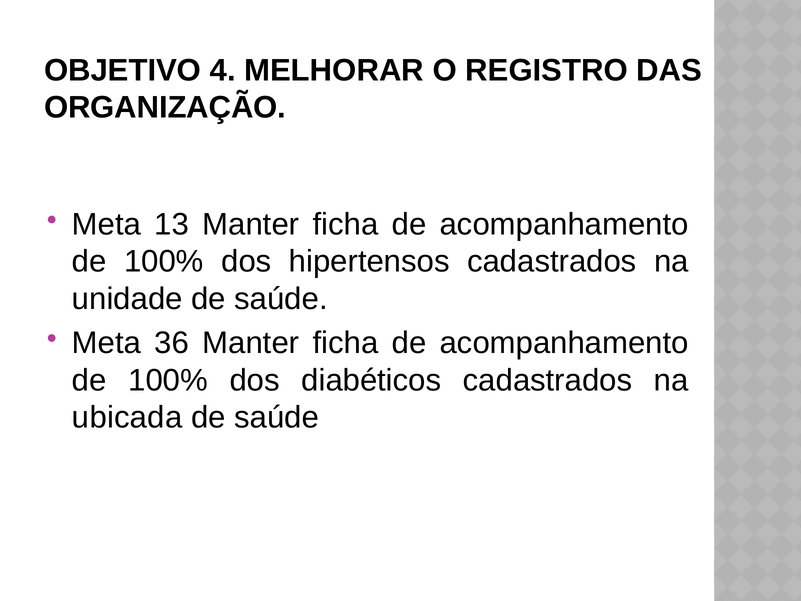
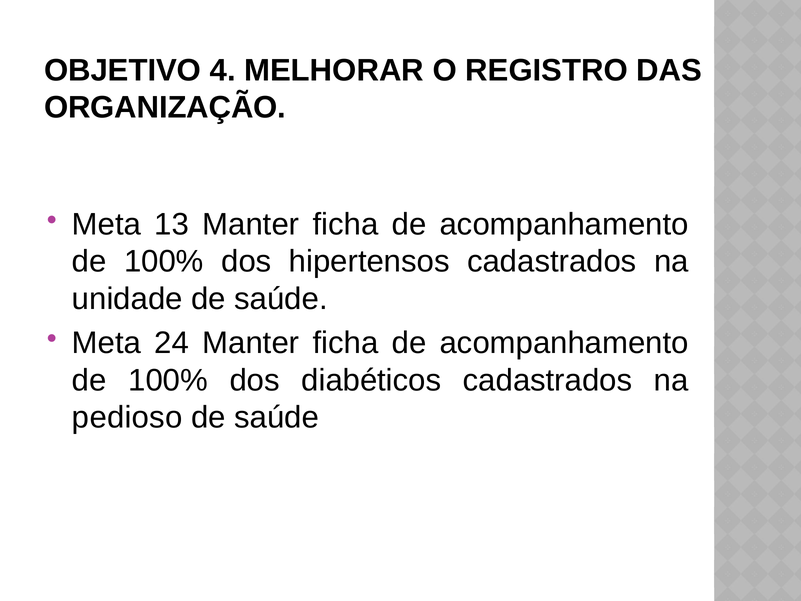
36: 36 -> 24 (172, 343)
ubicada: ubicada -> pedioso (127, 417)
